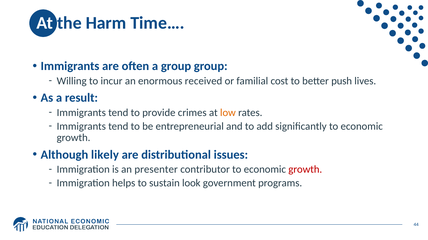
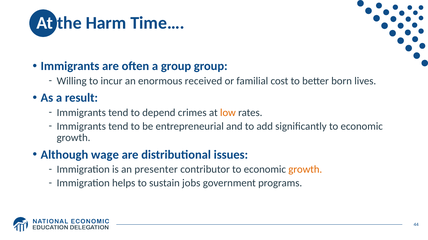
push: push -> born (342, 81)
provide: provide -> depend (159, 113)
likely: likely -> wage (105, 155)
growth colour: red -> orange (305, 170)
look: look -> jobs (191, 184)
